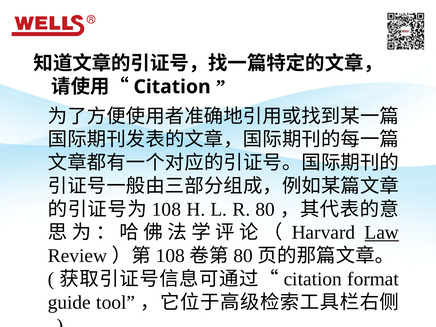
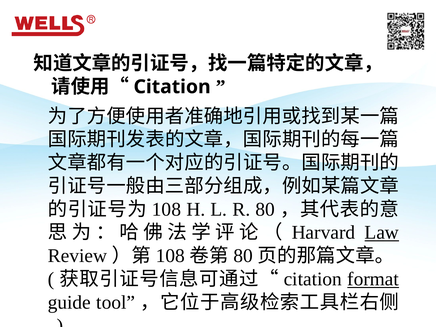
format underline: none -> present (373, 279)
